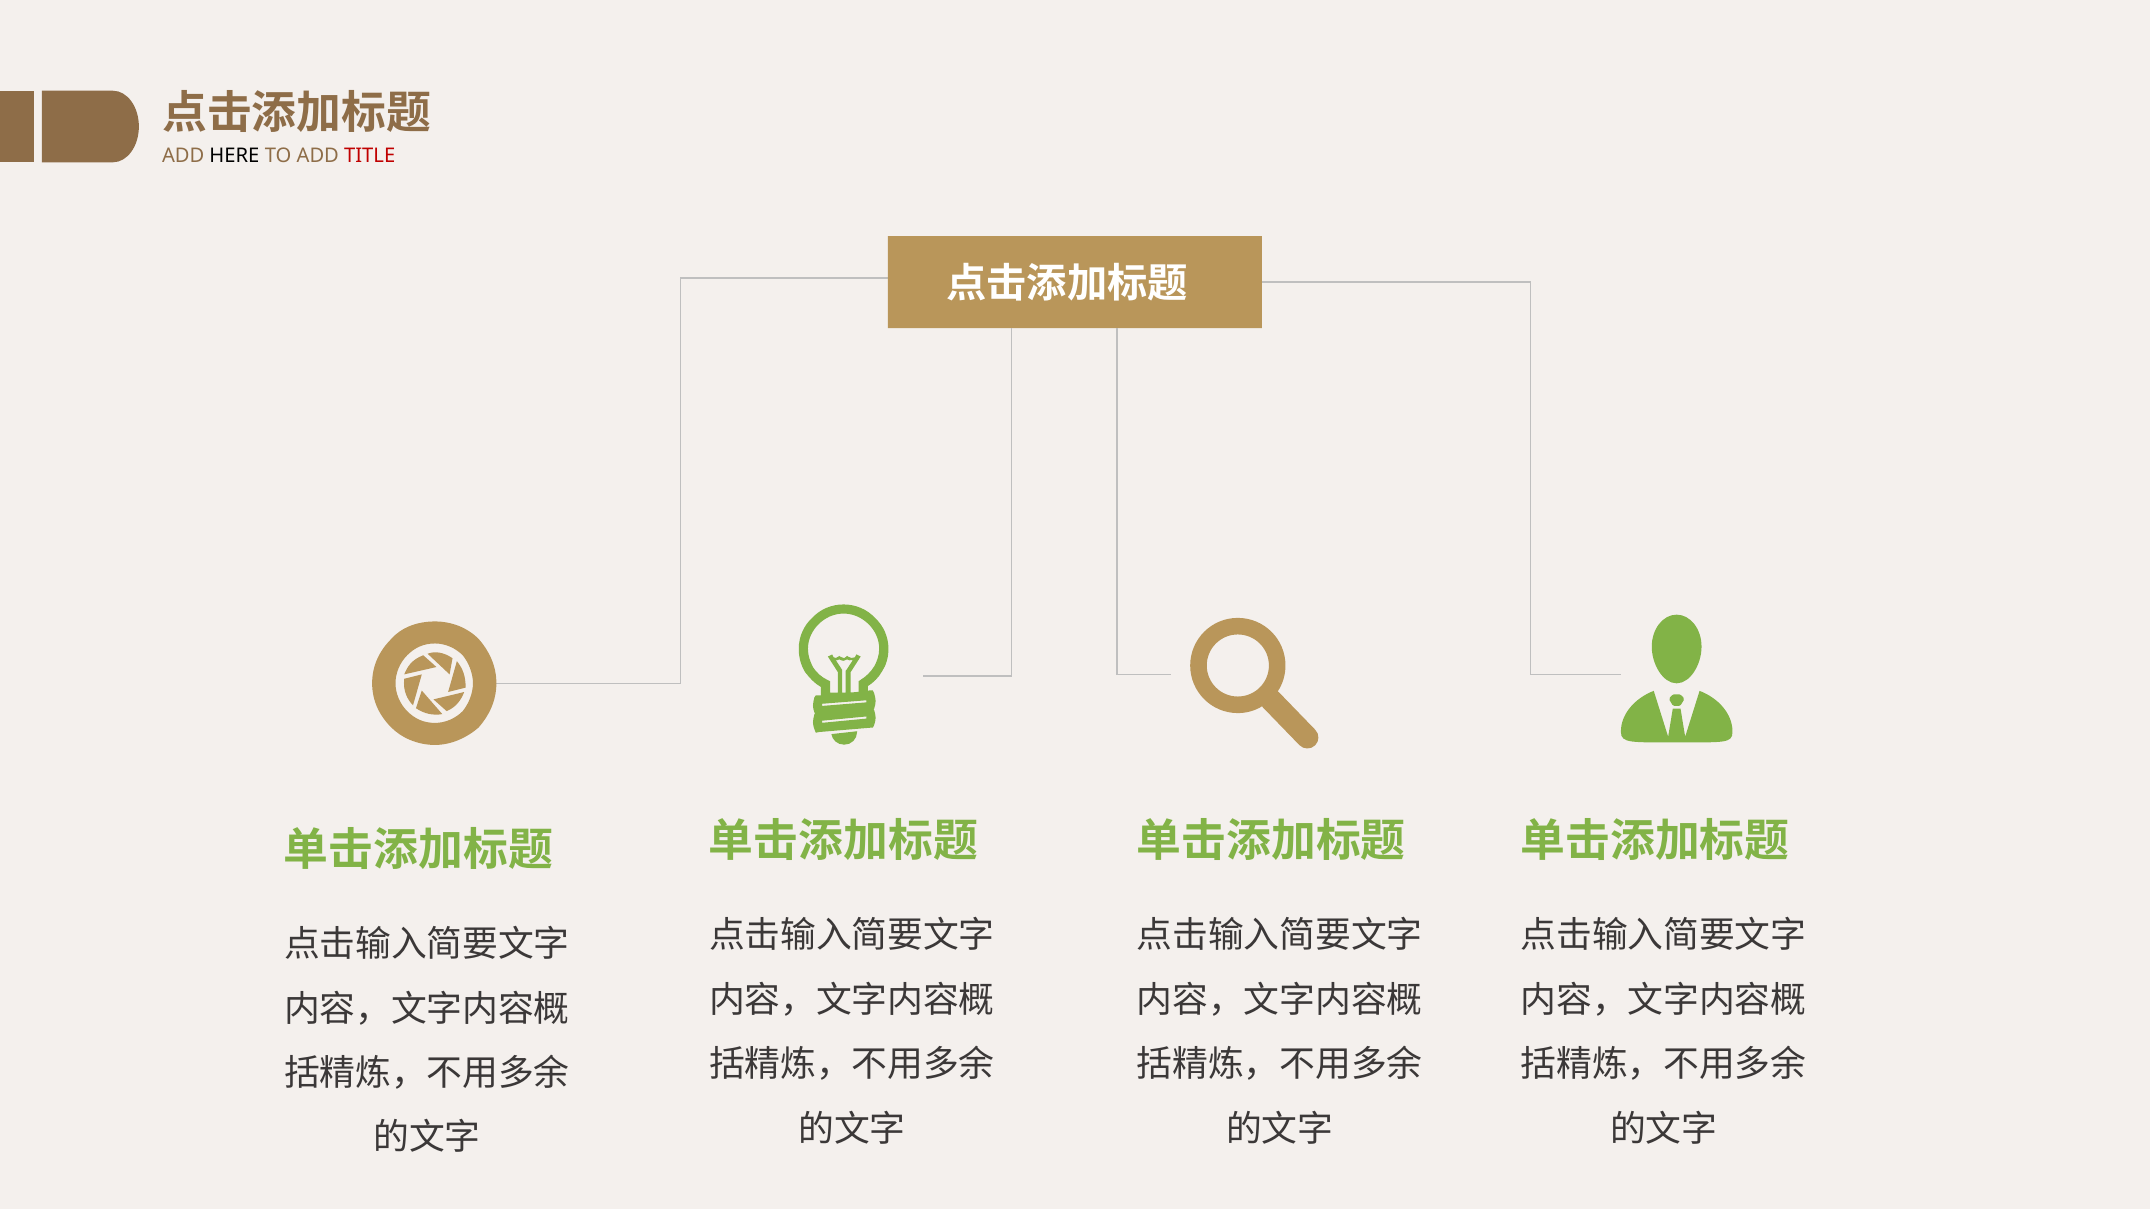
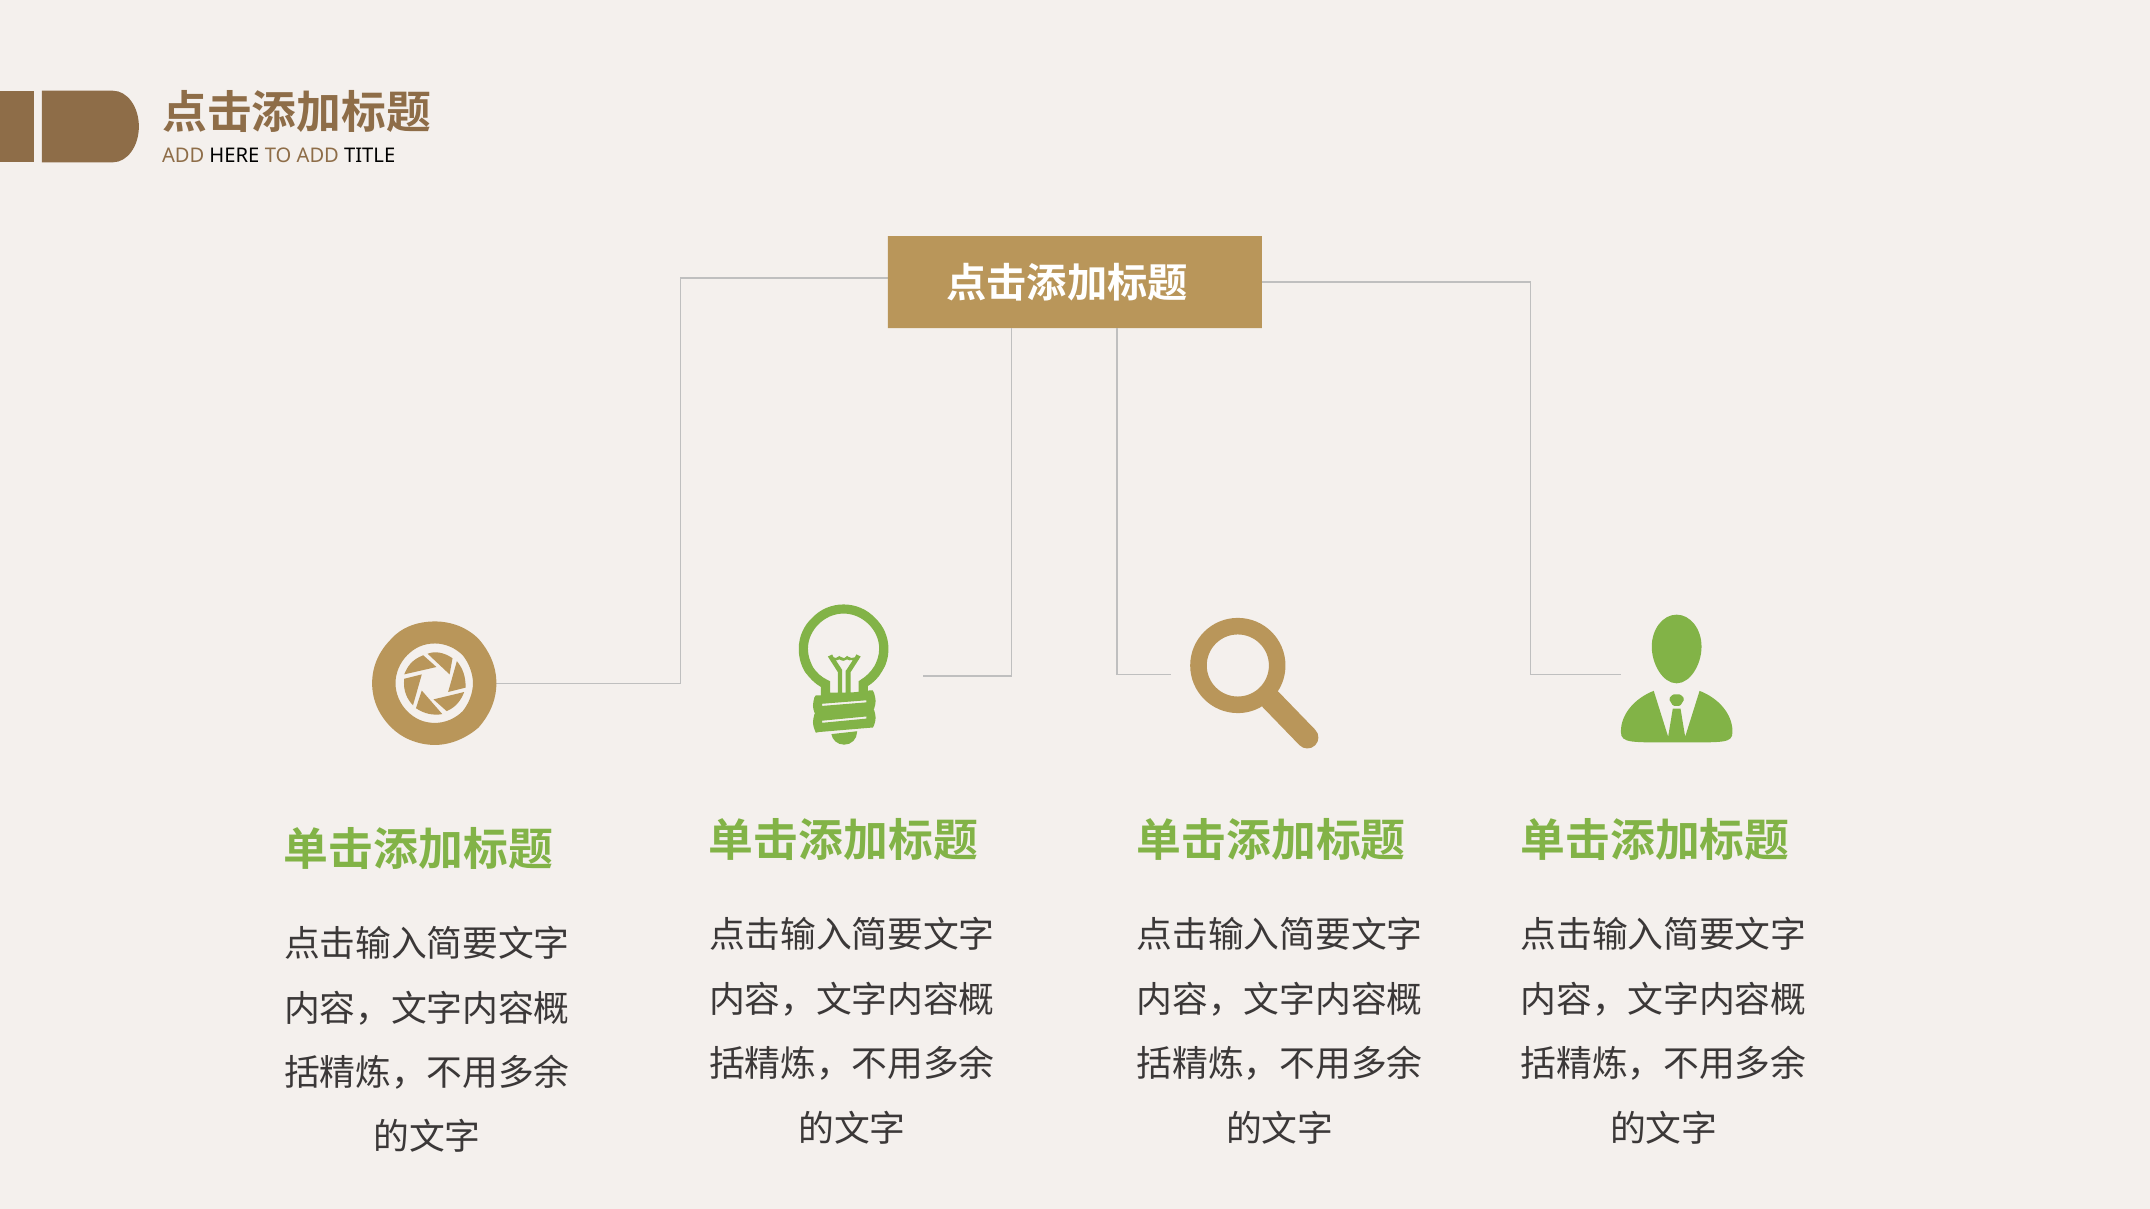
TITLE colour: red -> black (370, 156)
